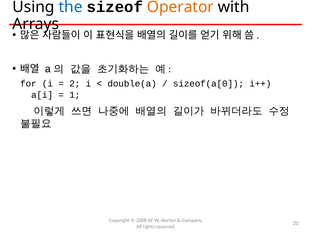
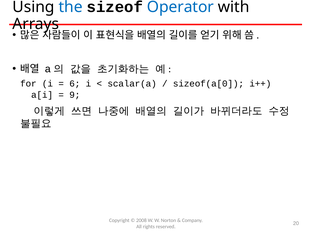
Operator colour: orange -> blue (180, 7)
2: 2 -> 6 (75, 84)
double(a: double(a -> scalar(a (132, 84)
1: 1 -> 9 (75, 95)
